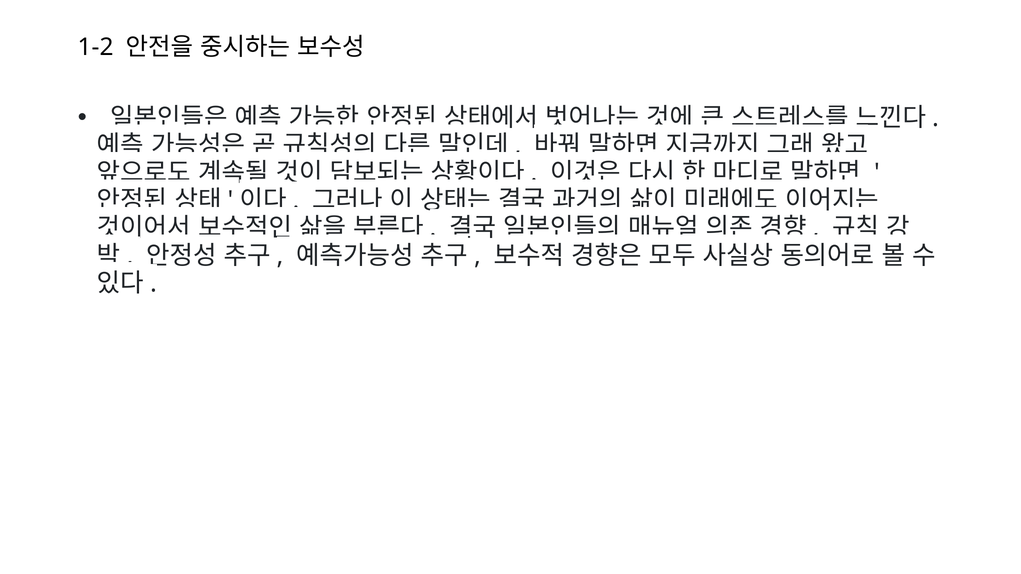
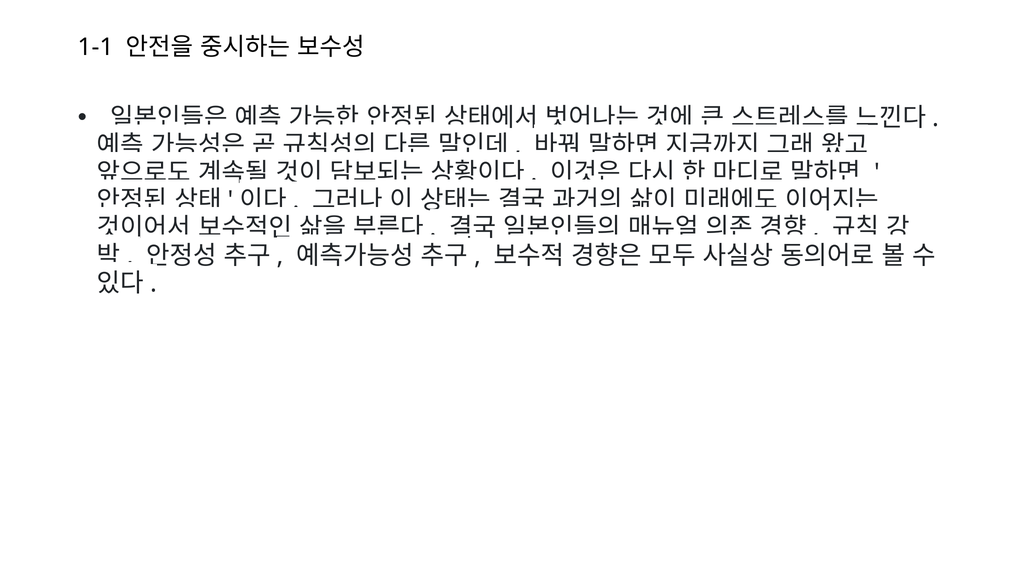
1-2: 1-2 -> 1-1 (96, 47)
